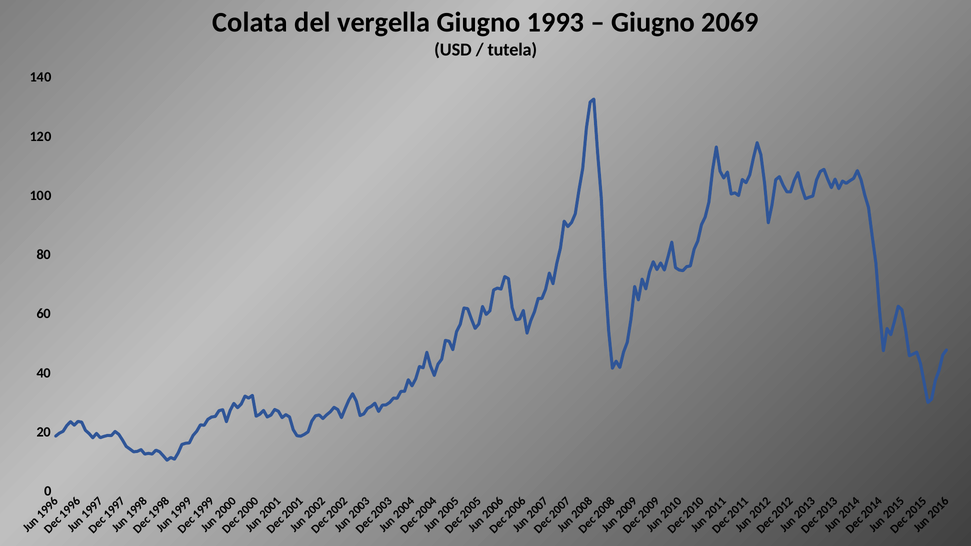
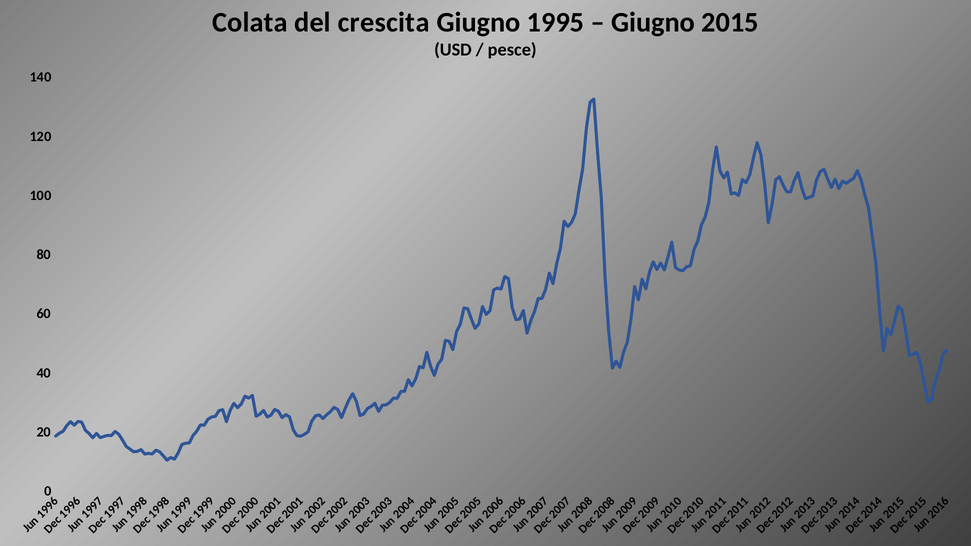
vergella: vergella -> crescita (384, 23)
1993: 1993 -> 1995 (556, 23)
2069: 2069 -> 2015 (730, 23)
tutela: tutela -> pesce (512, 50)
